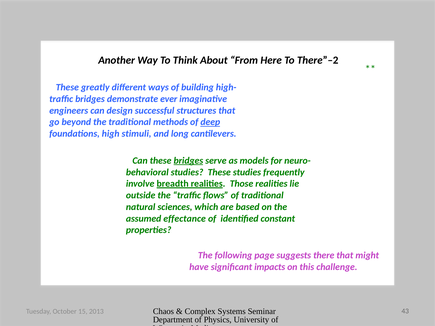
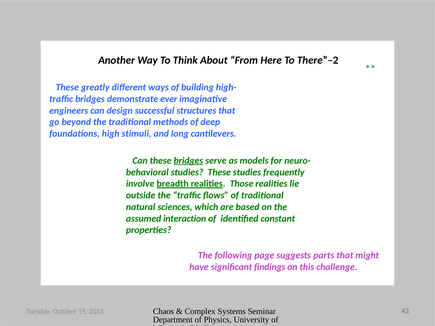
deep underline: present -> none (210, 122)
effectance: effectance -> interaction (185, 219)
there: there -> parts (324, 256)
impacts: impacts -> findings (270, 267)
